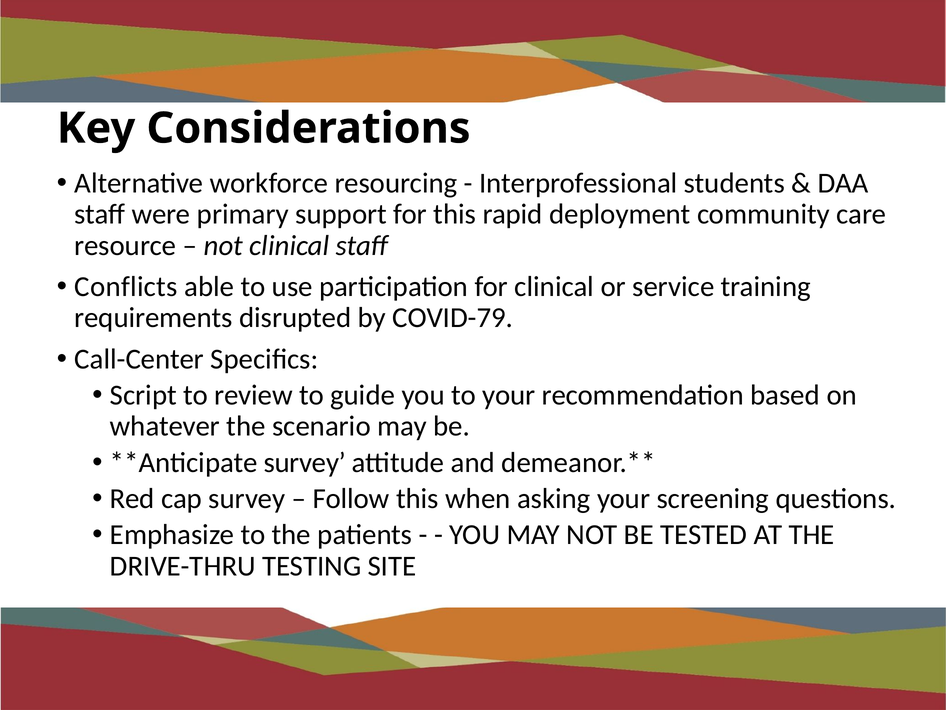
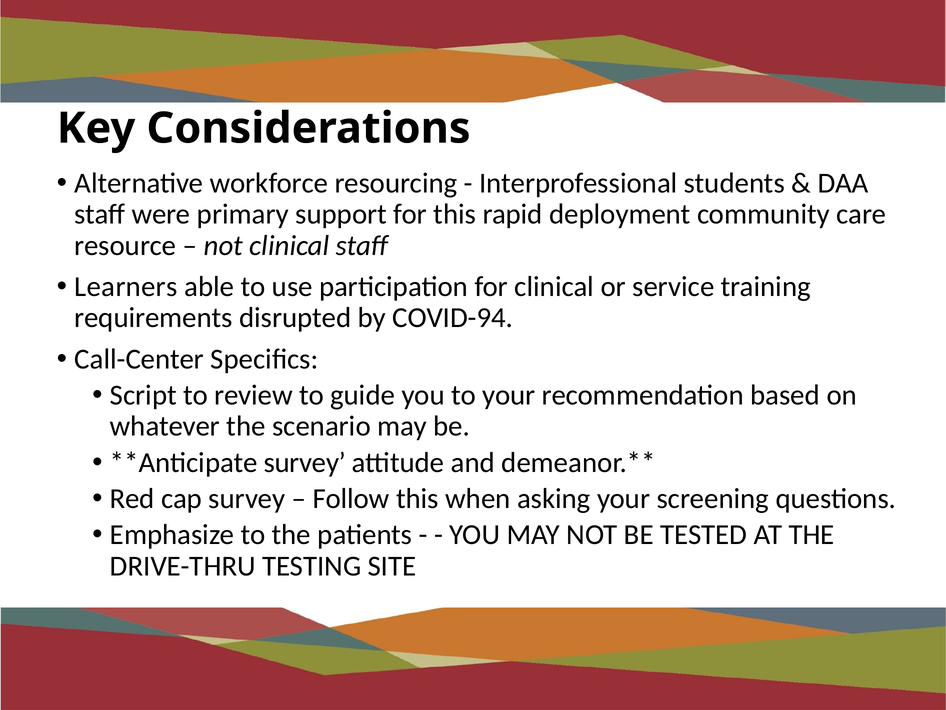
Conflicts: Conflicts -> Learners (126, 287)
COVID-79: COVID-79 -> COVID-94 (453, 318)
